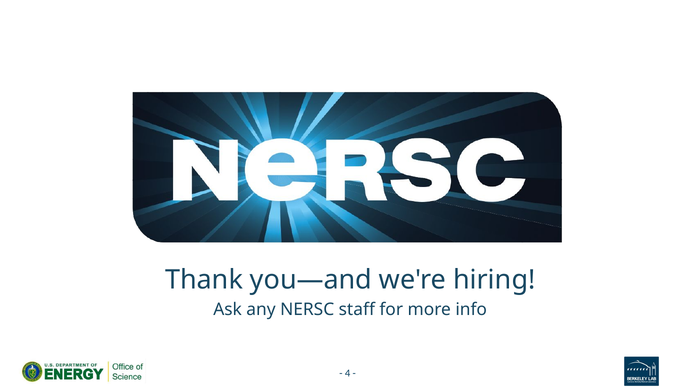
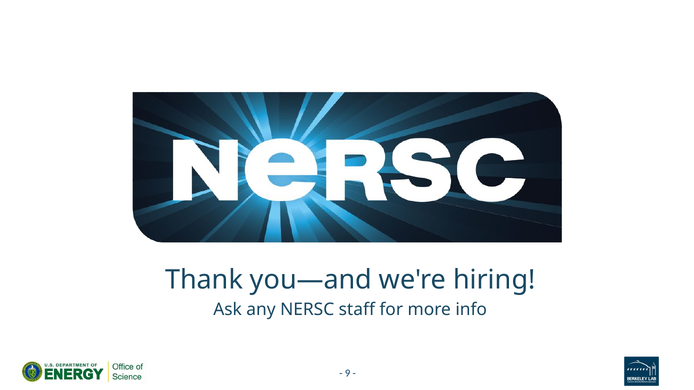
4: 4 -> 9 (348, 373)
